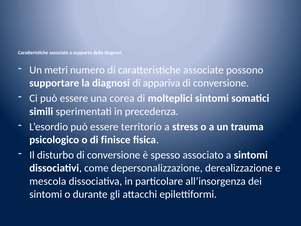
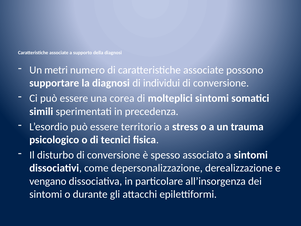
appariva: appariva -> individui (162, 83)
finisce: finisce -> tecnici (116, 140)
mescola: mescola -> vengano (48, 181)
